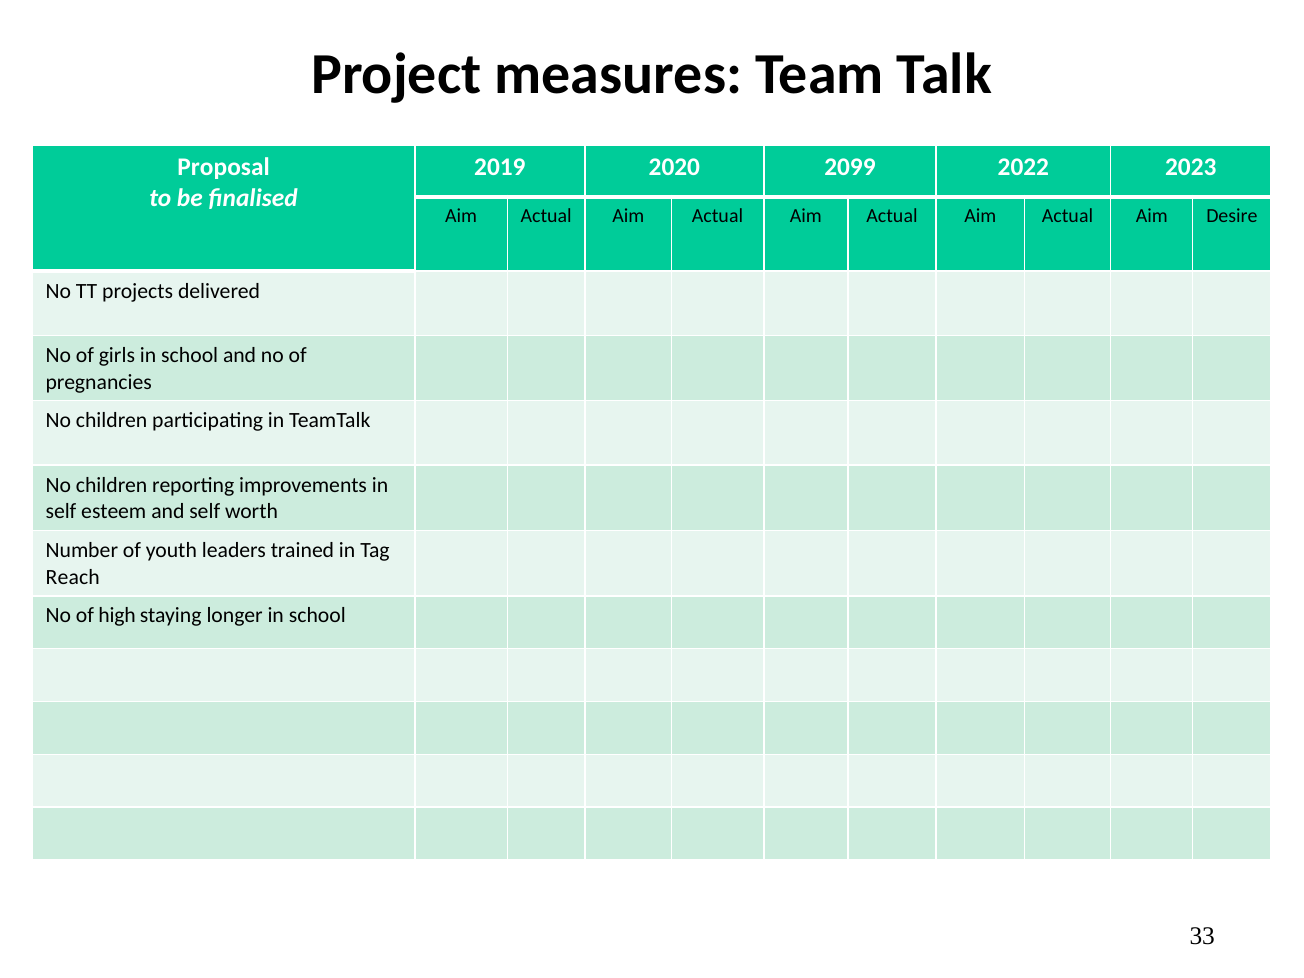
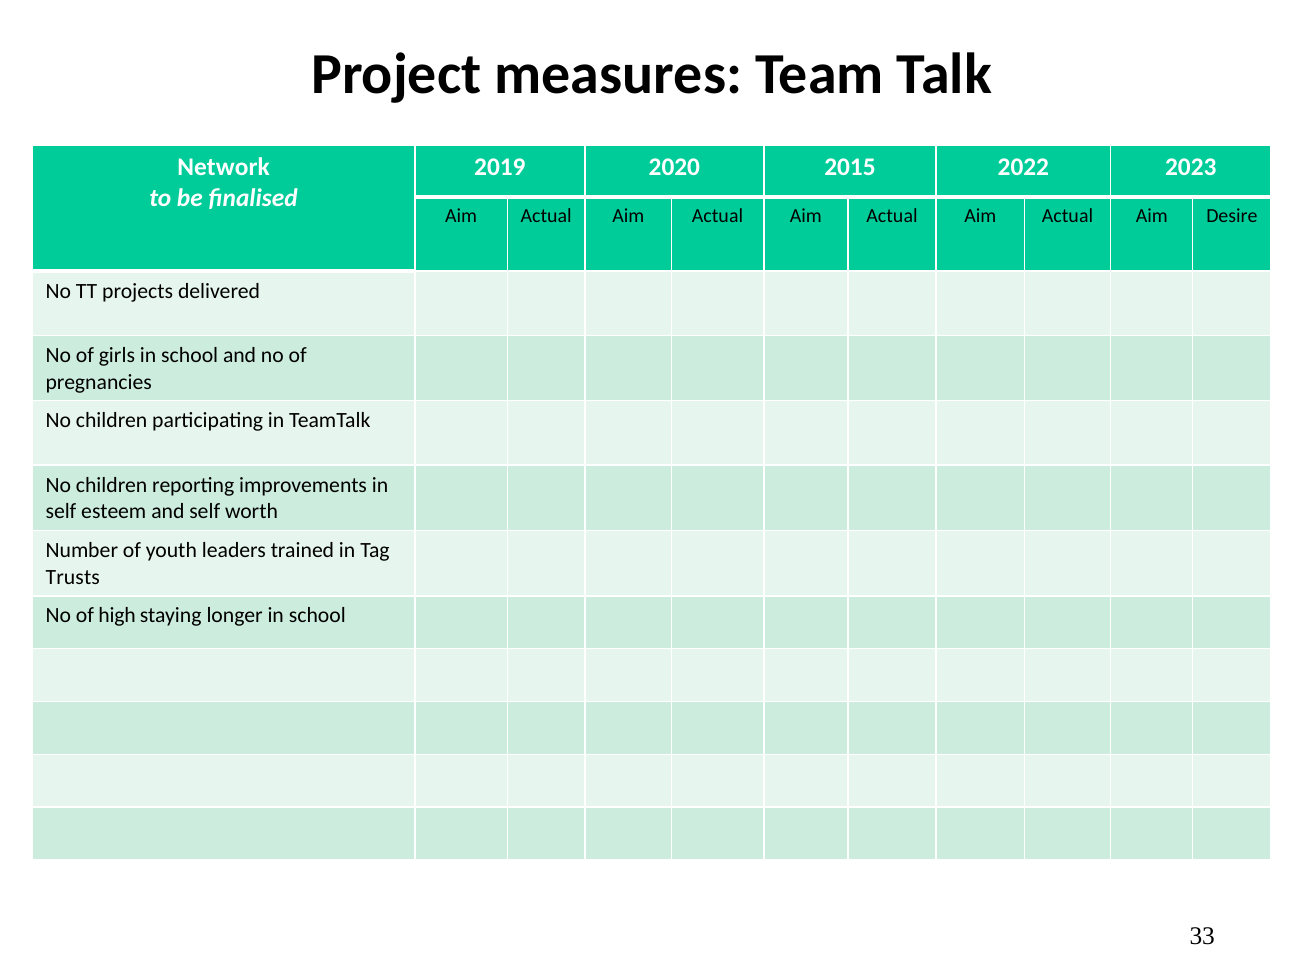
Proposal: Proposal -> Network (224, 167)
2099: 2099 -> 2015 (850, 167)
Reach: Reach -> Trusts (73, 577)
